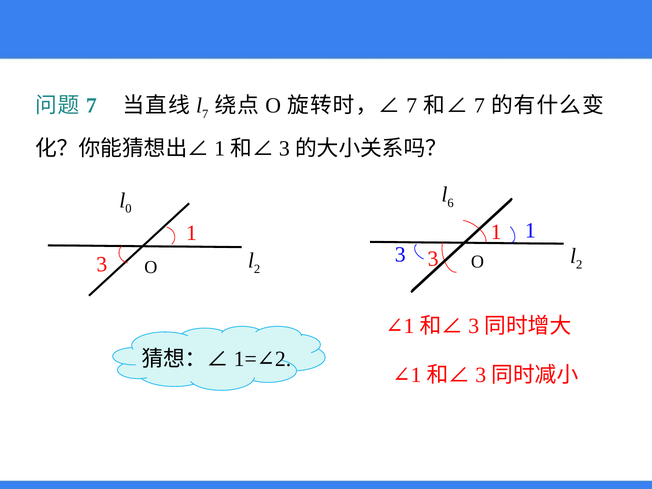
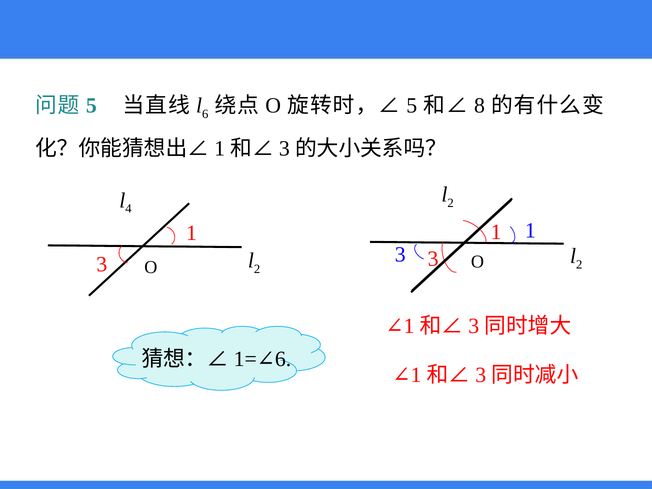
7: 7 -> 5 (91, 106)
7: 7 -> 6 (205, 114)
7: 7 -> 5 (412, 106)
7: 7 -> 8 (480, 106)
6: 6 -> 2 (451, 203)
0: 0 -> 4 (128, 209)
2: 2 -> 6 (283, 359)
